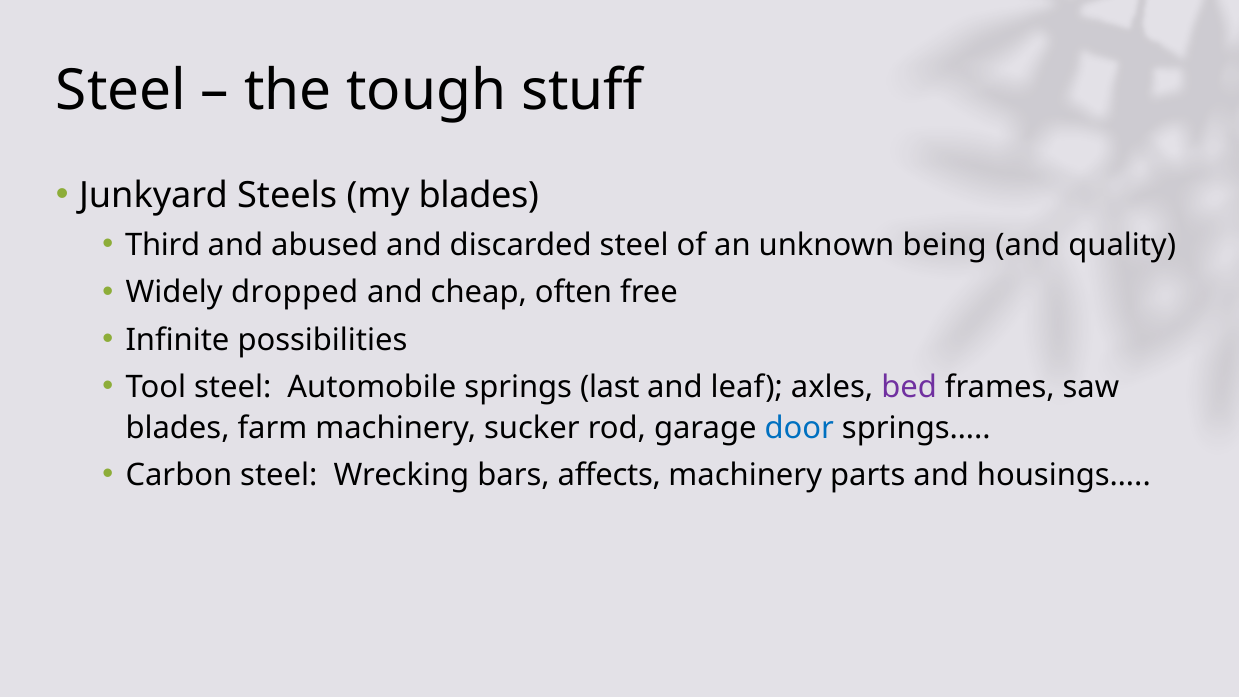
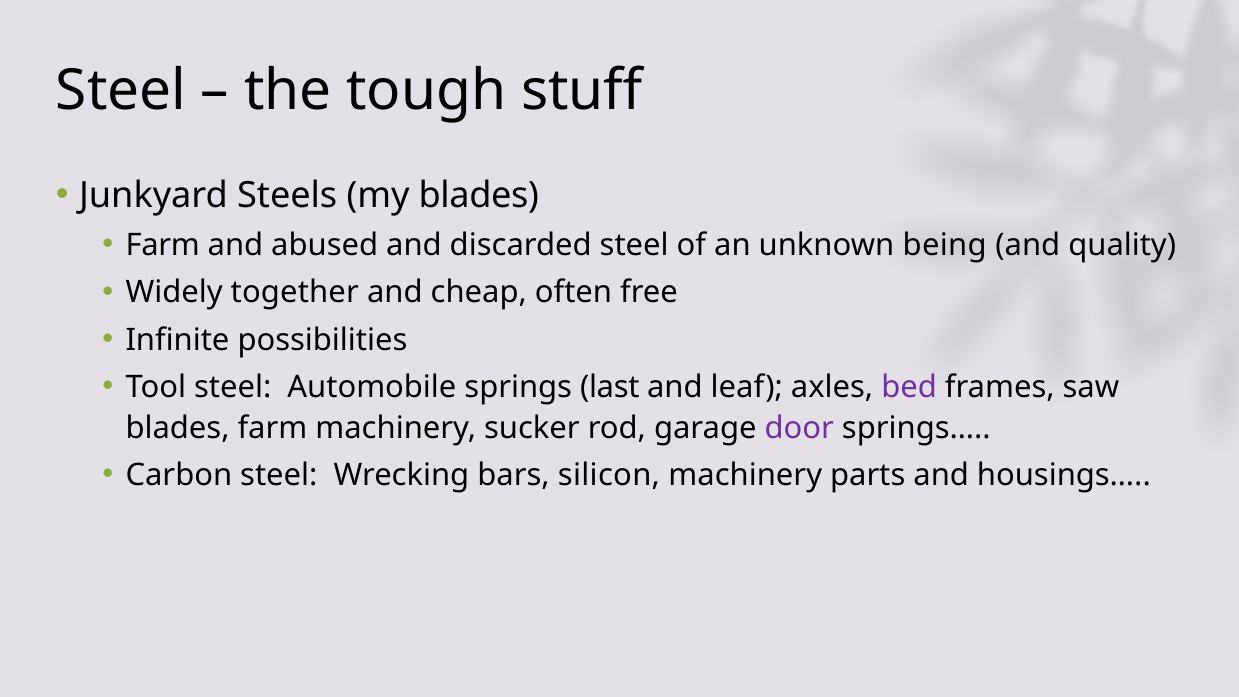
Third: Third -> Farm (163, 245)
dropped: dropped -> together (295, 293)
door colour: blue -> purple (799, 428)
affects: affects -> silicon (609, 475)
